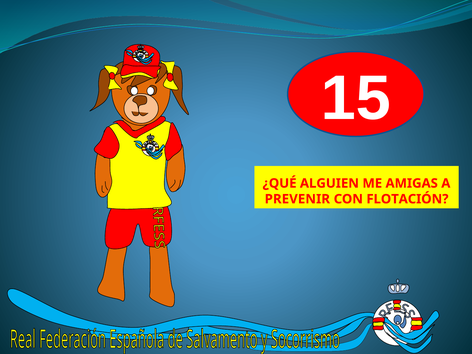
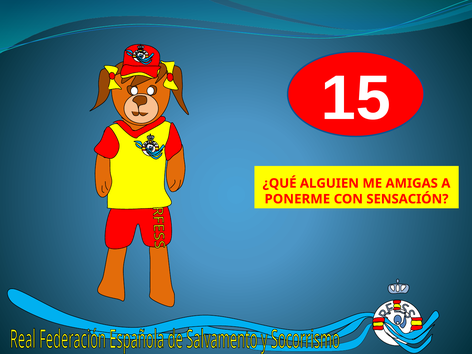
PREVENIR: PREVENIR -> PONERME (297, 199)
FLOTACIÓN: FLOTACIÓN -> SENSACIÓN (407, 199)
